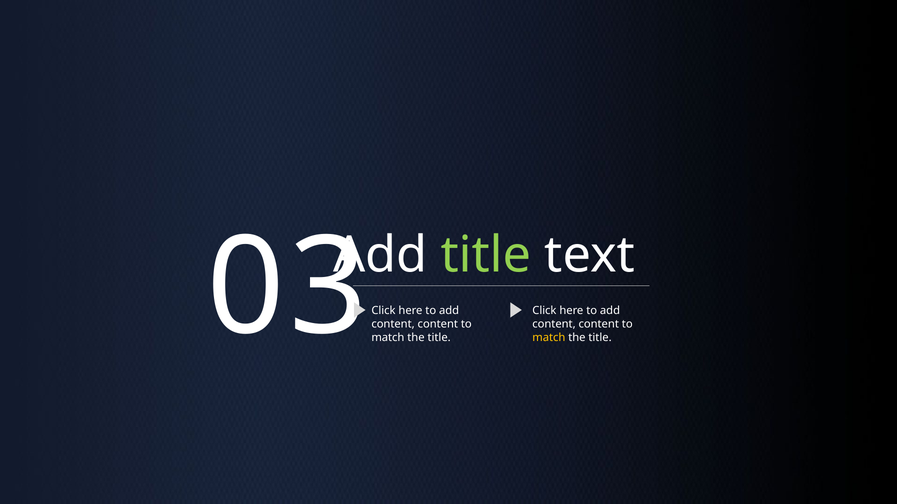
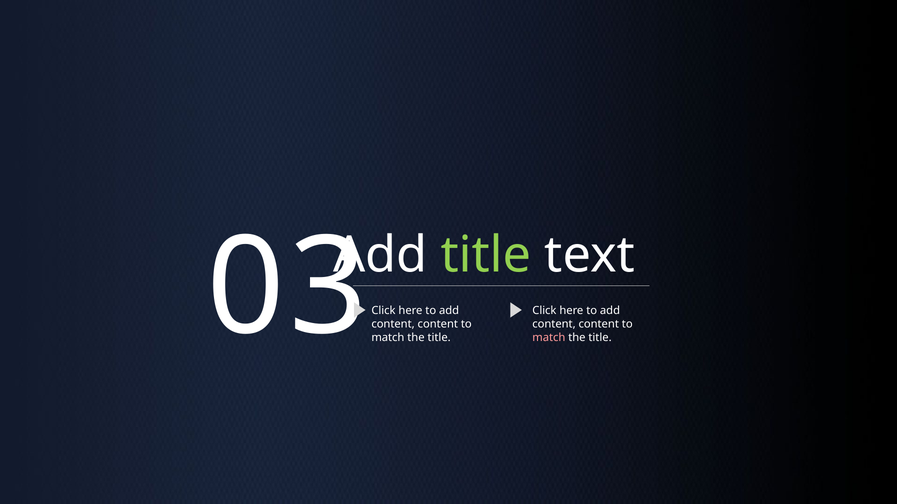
match colour: yellow -> pink (549, 338)
